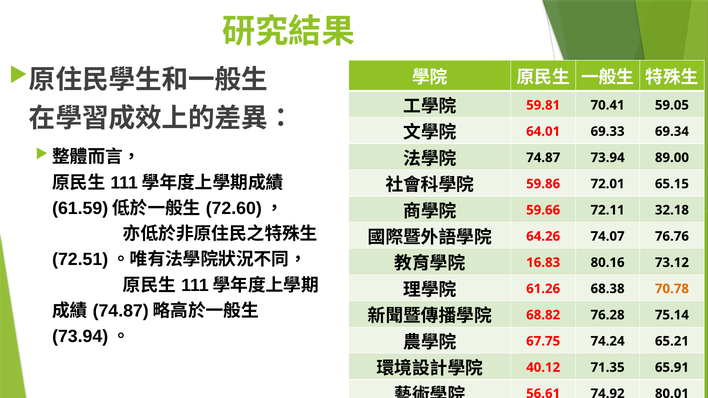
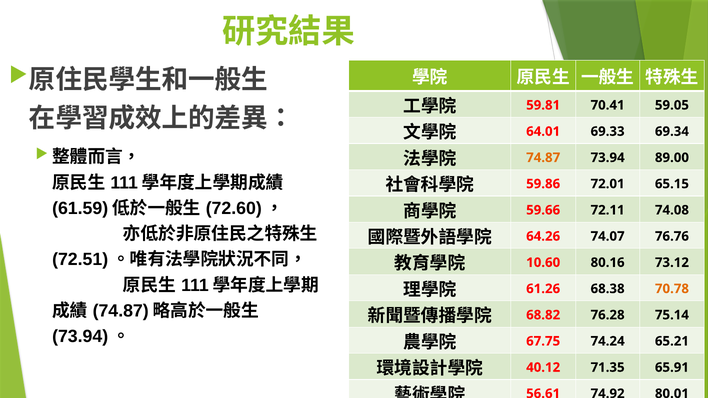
74.87 colour: black -> orange (543, 158)
32.18: 32.18 -> 74.08 (672, 210)
16.83: 16.83 -> 10.60 (543, 263)
